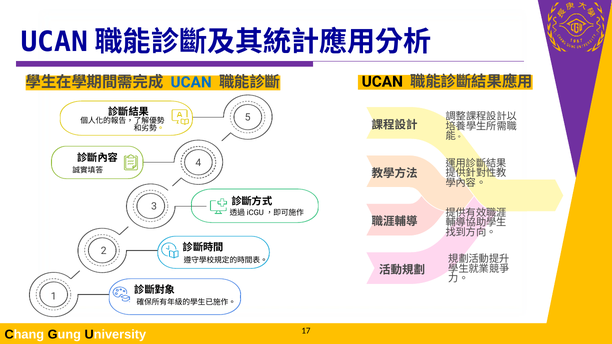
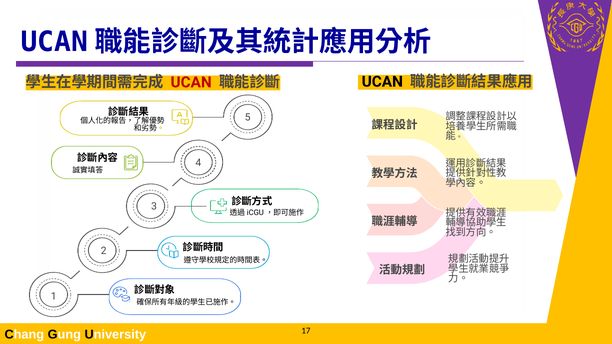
UCAN colour: blue -> red (191, 82)
